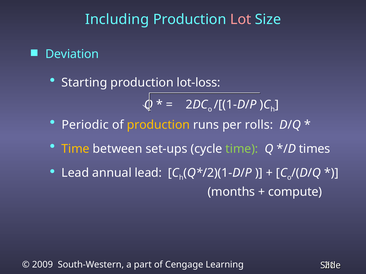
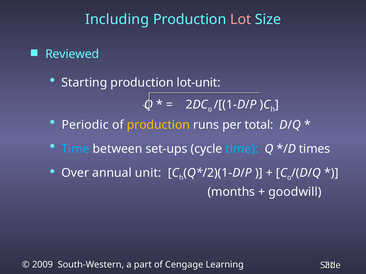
Deviation: Deviation -> Reviewed (72, 54)
lot-loss: lot-loss -> lot-unit (199, 83)
rolls: rolls -> total (259, 125)
Time colour: yellow -> light blue (75, 149)
time colour: light green -> light blue (242, 149)
Lead: Lead -> Over (75, 173)
annual lead: lead -> unit (148, 173)
compute: compute -> goodwill (295, 192)
